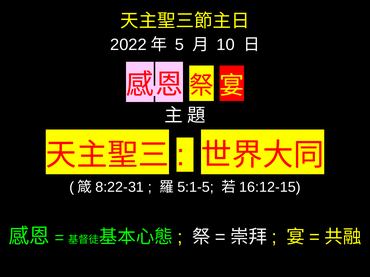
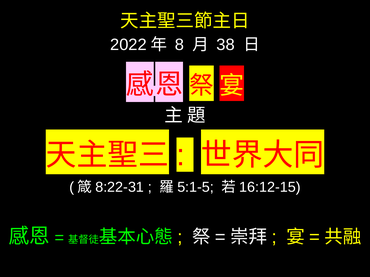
5: 5 -> 8 (179, 45)
10: 10 -> 38 (226, 45)
